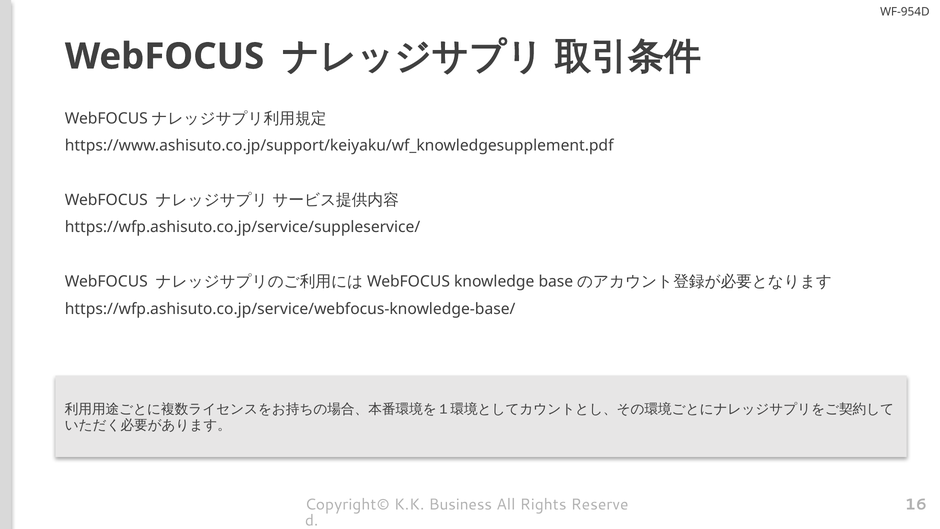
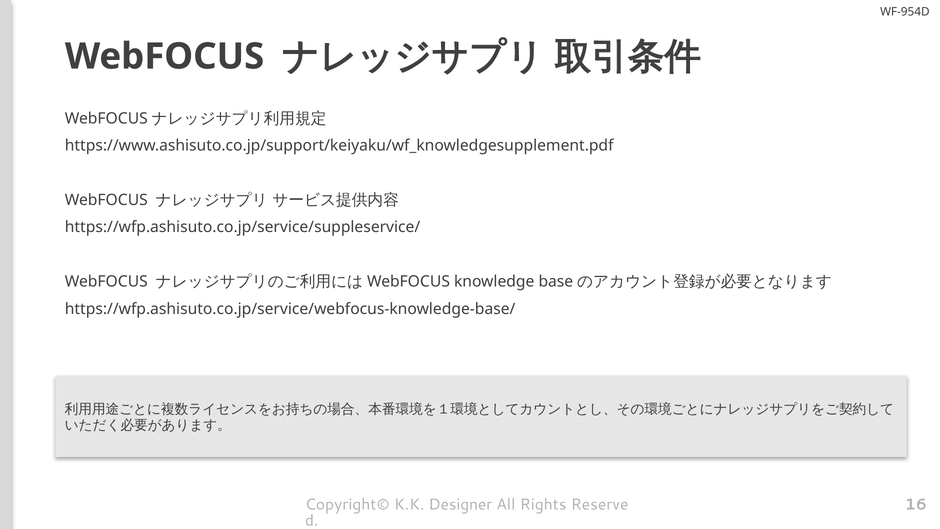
Business: Business -> Designer (460, 505)
